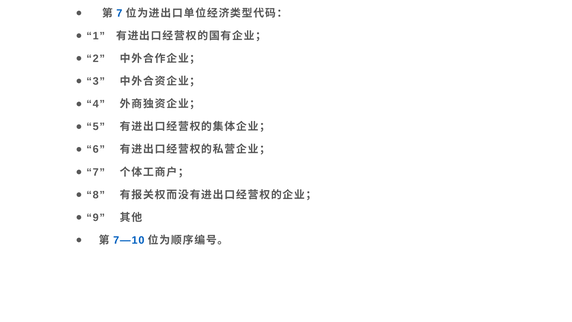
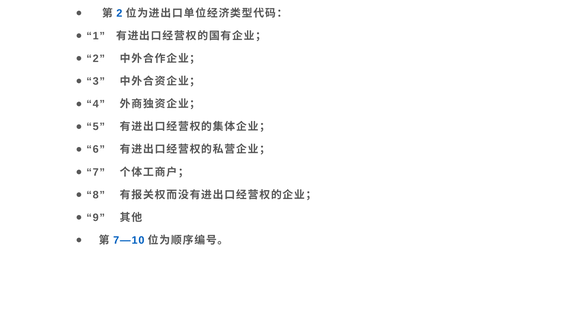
7: 7 -> 2 (119, 13)
